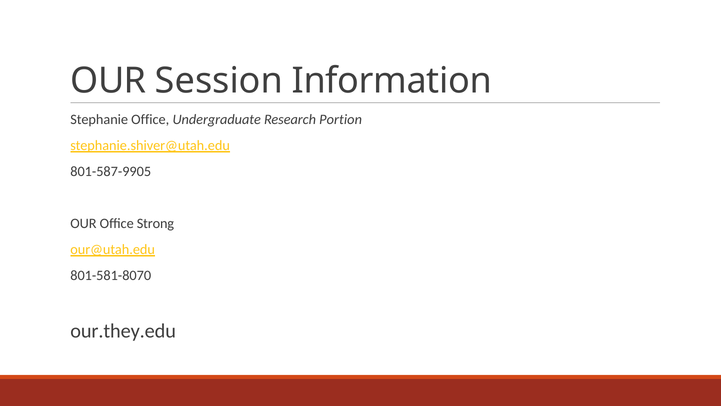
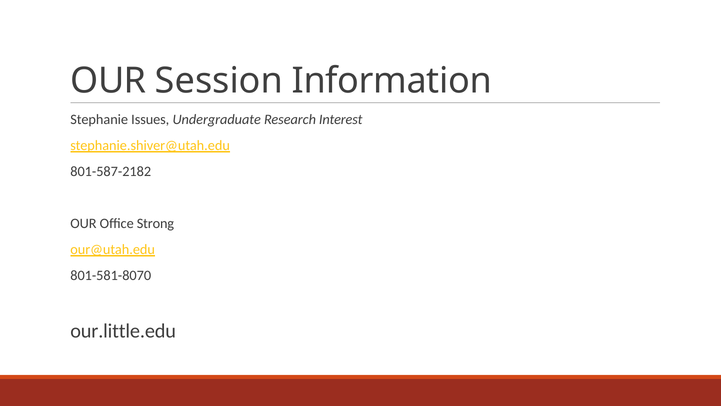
Stephanie Office: Office -> Issues (150, 119)
Portion: Portion -> Interest (341, 119)
801-587-9905: 801-587-9905 -> 801-587-2182 (111, 172)
our.they.edu: our.they.edu -> our.little.edu (123, 330)
